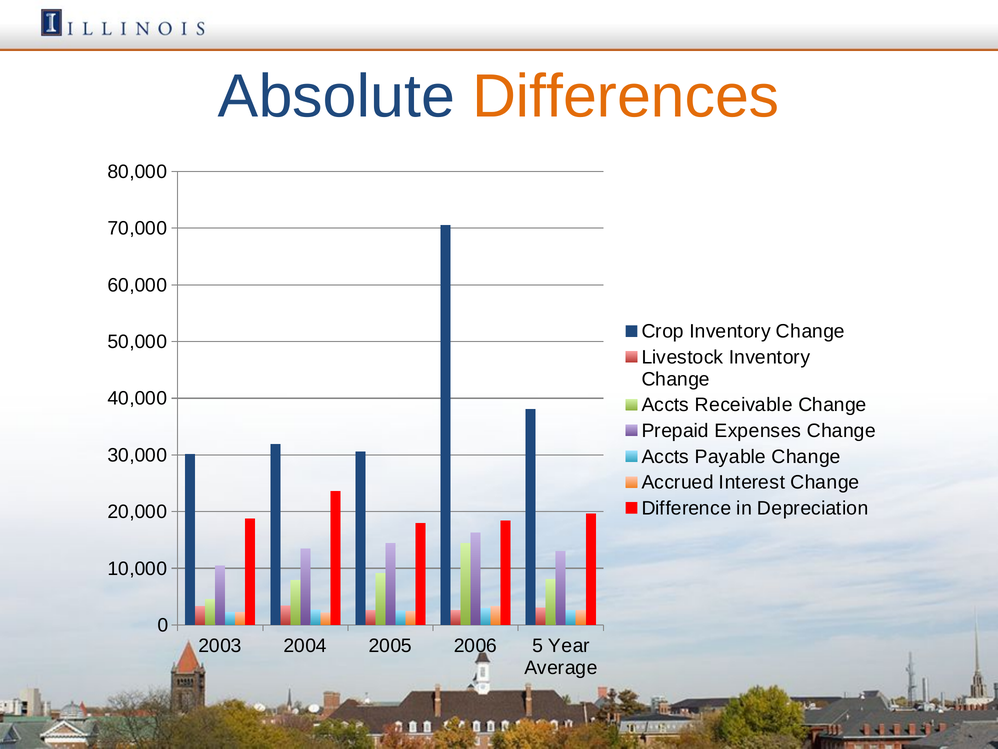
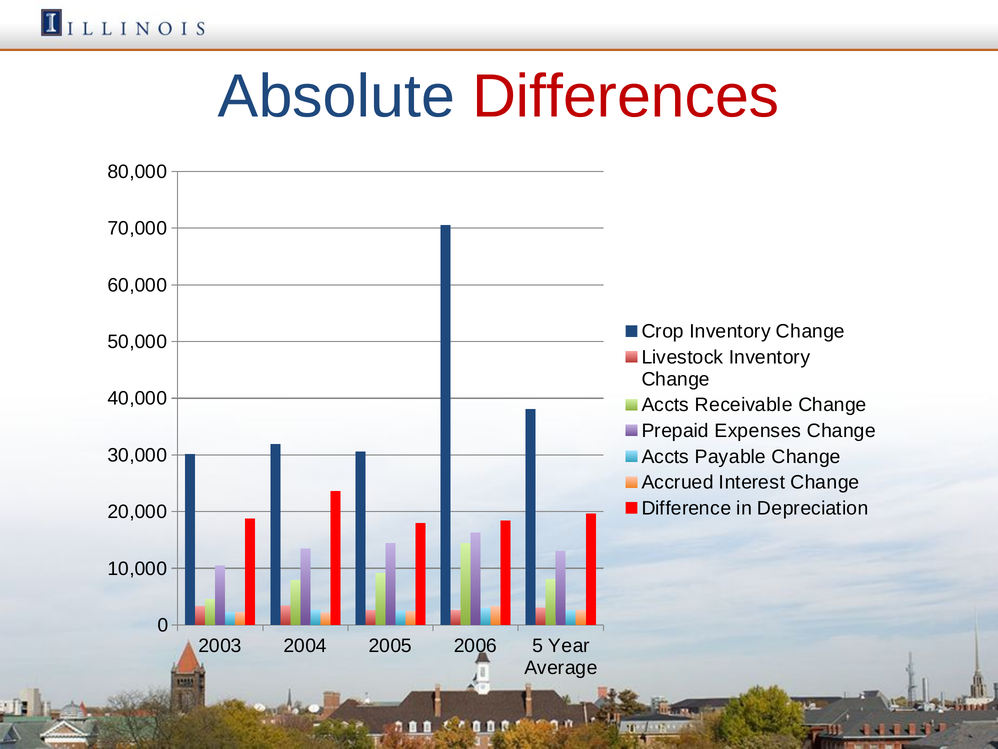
Differences colour: orange -> red (626, 97)
